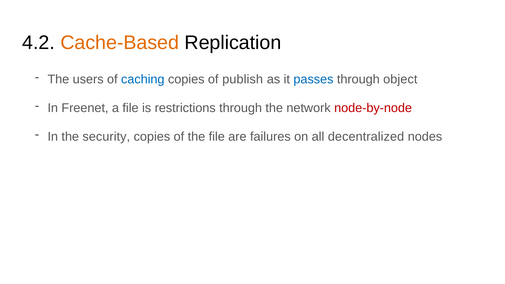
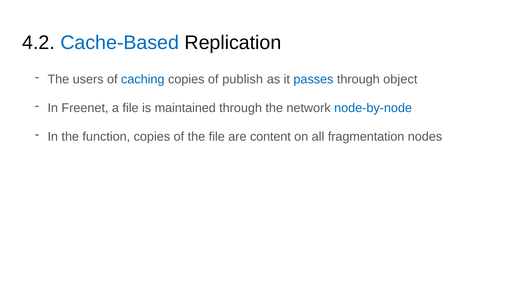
Cache-Based colour: orange -> blue (120, 43)
restrictions: restrictions -> maintained (185, 108)
node-by-node colour: red -> blue (373, 108)
security: security -> function (106, 137)
failures: failures -> content (270, 137)
decentralized: decentralized -> fragmentation (366, 137)
